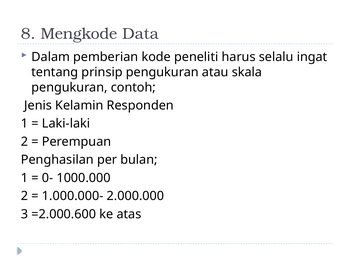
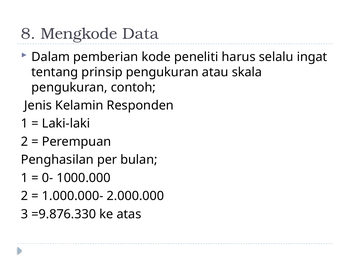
=2.000.600: =2.000.600 -> =9.876.330 (64, 214)
